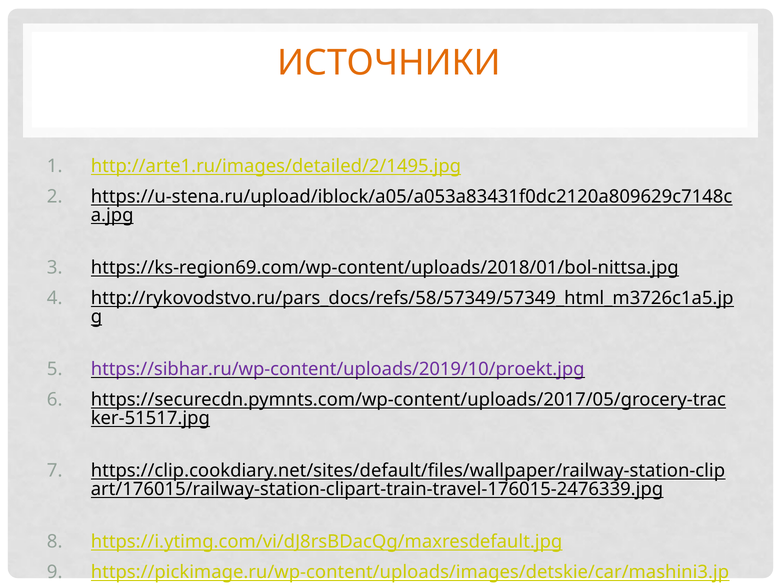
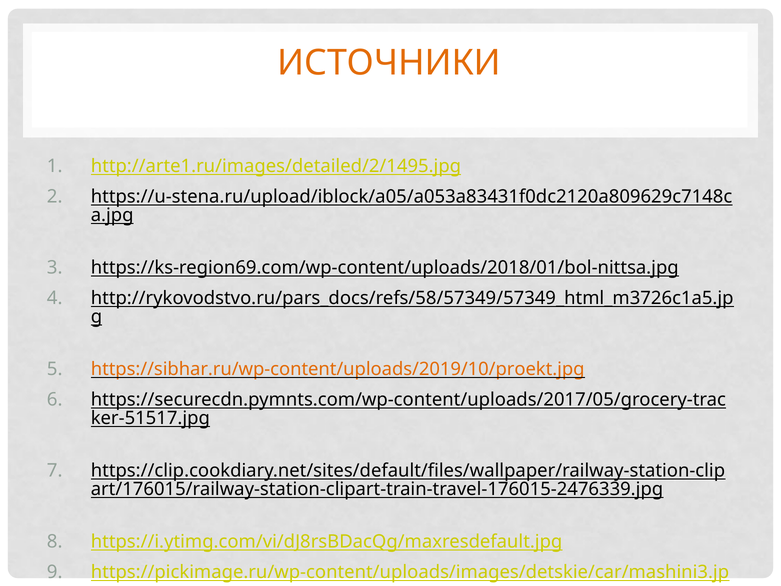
https://sibhar.ru/wp-content/uploads/2019/10/proekt.jpg colour: purple -> orange (338, 369)
